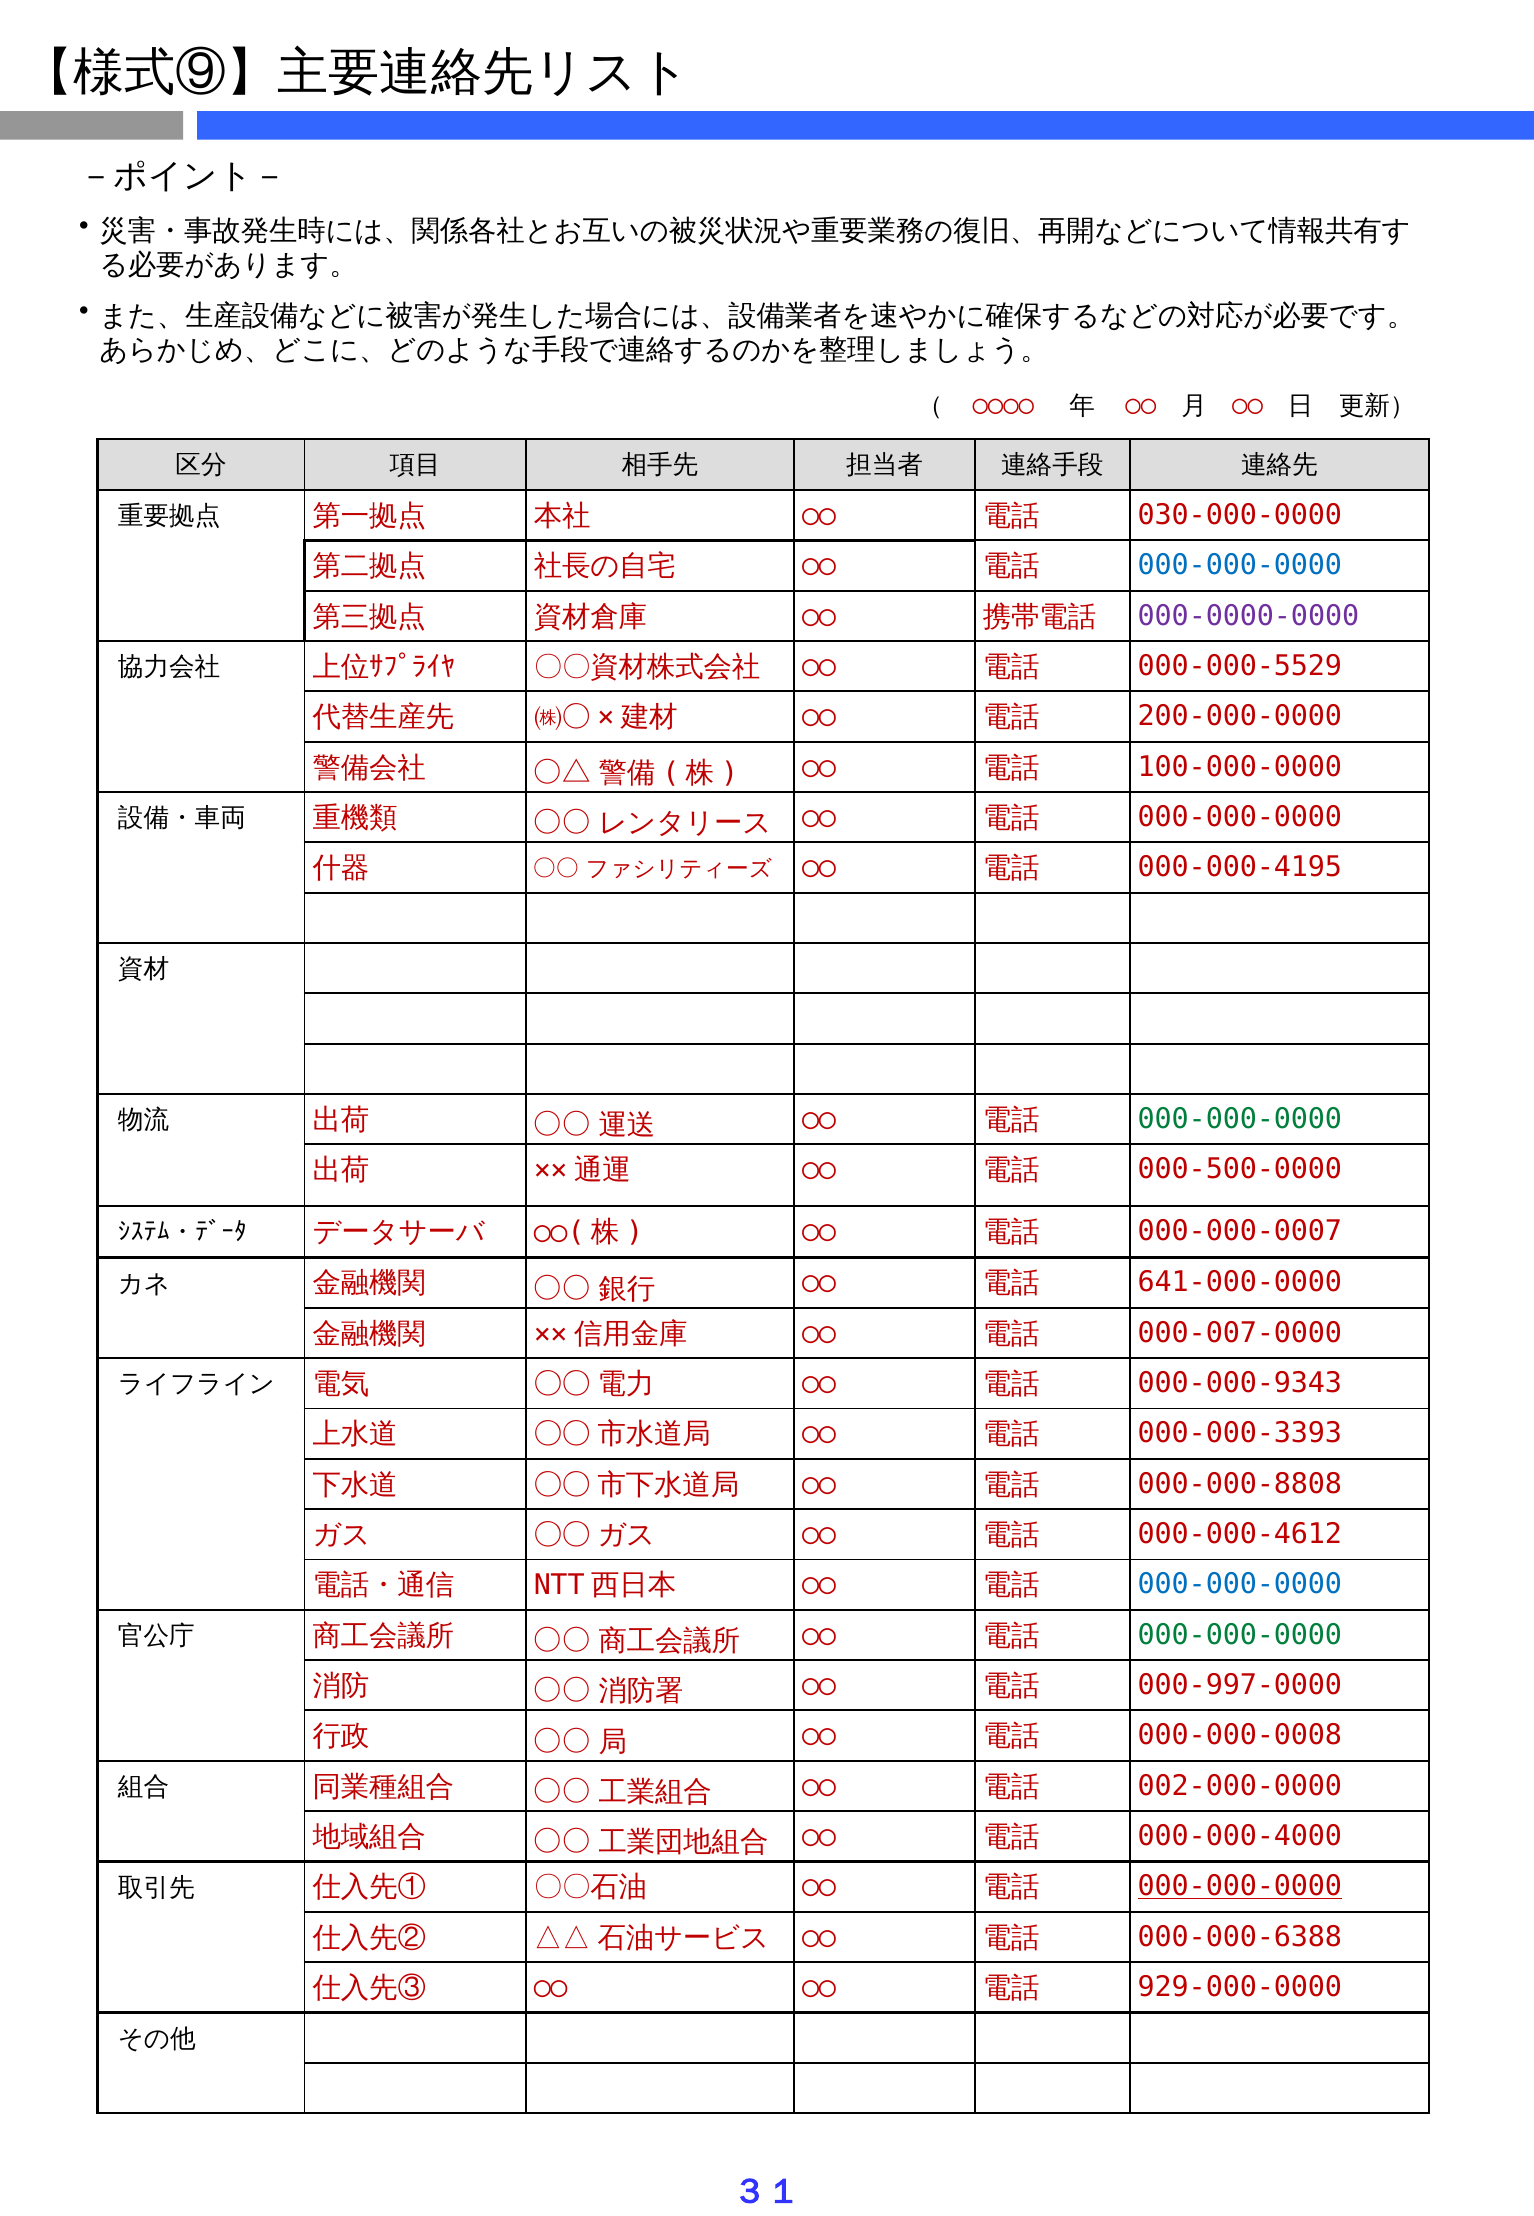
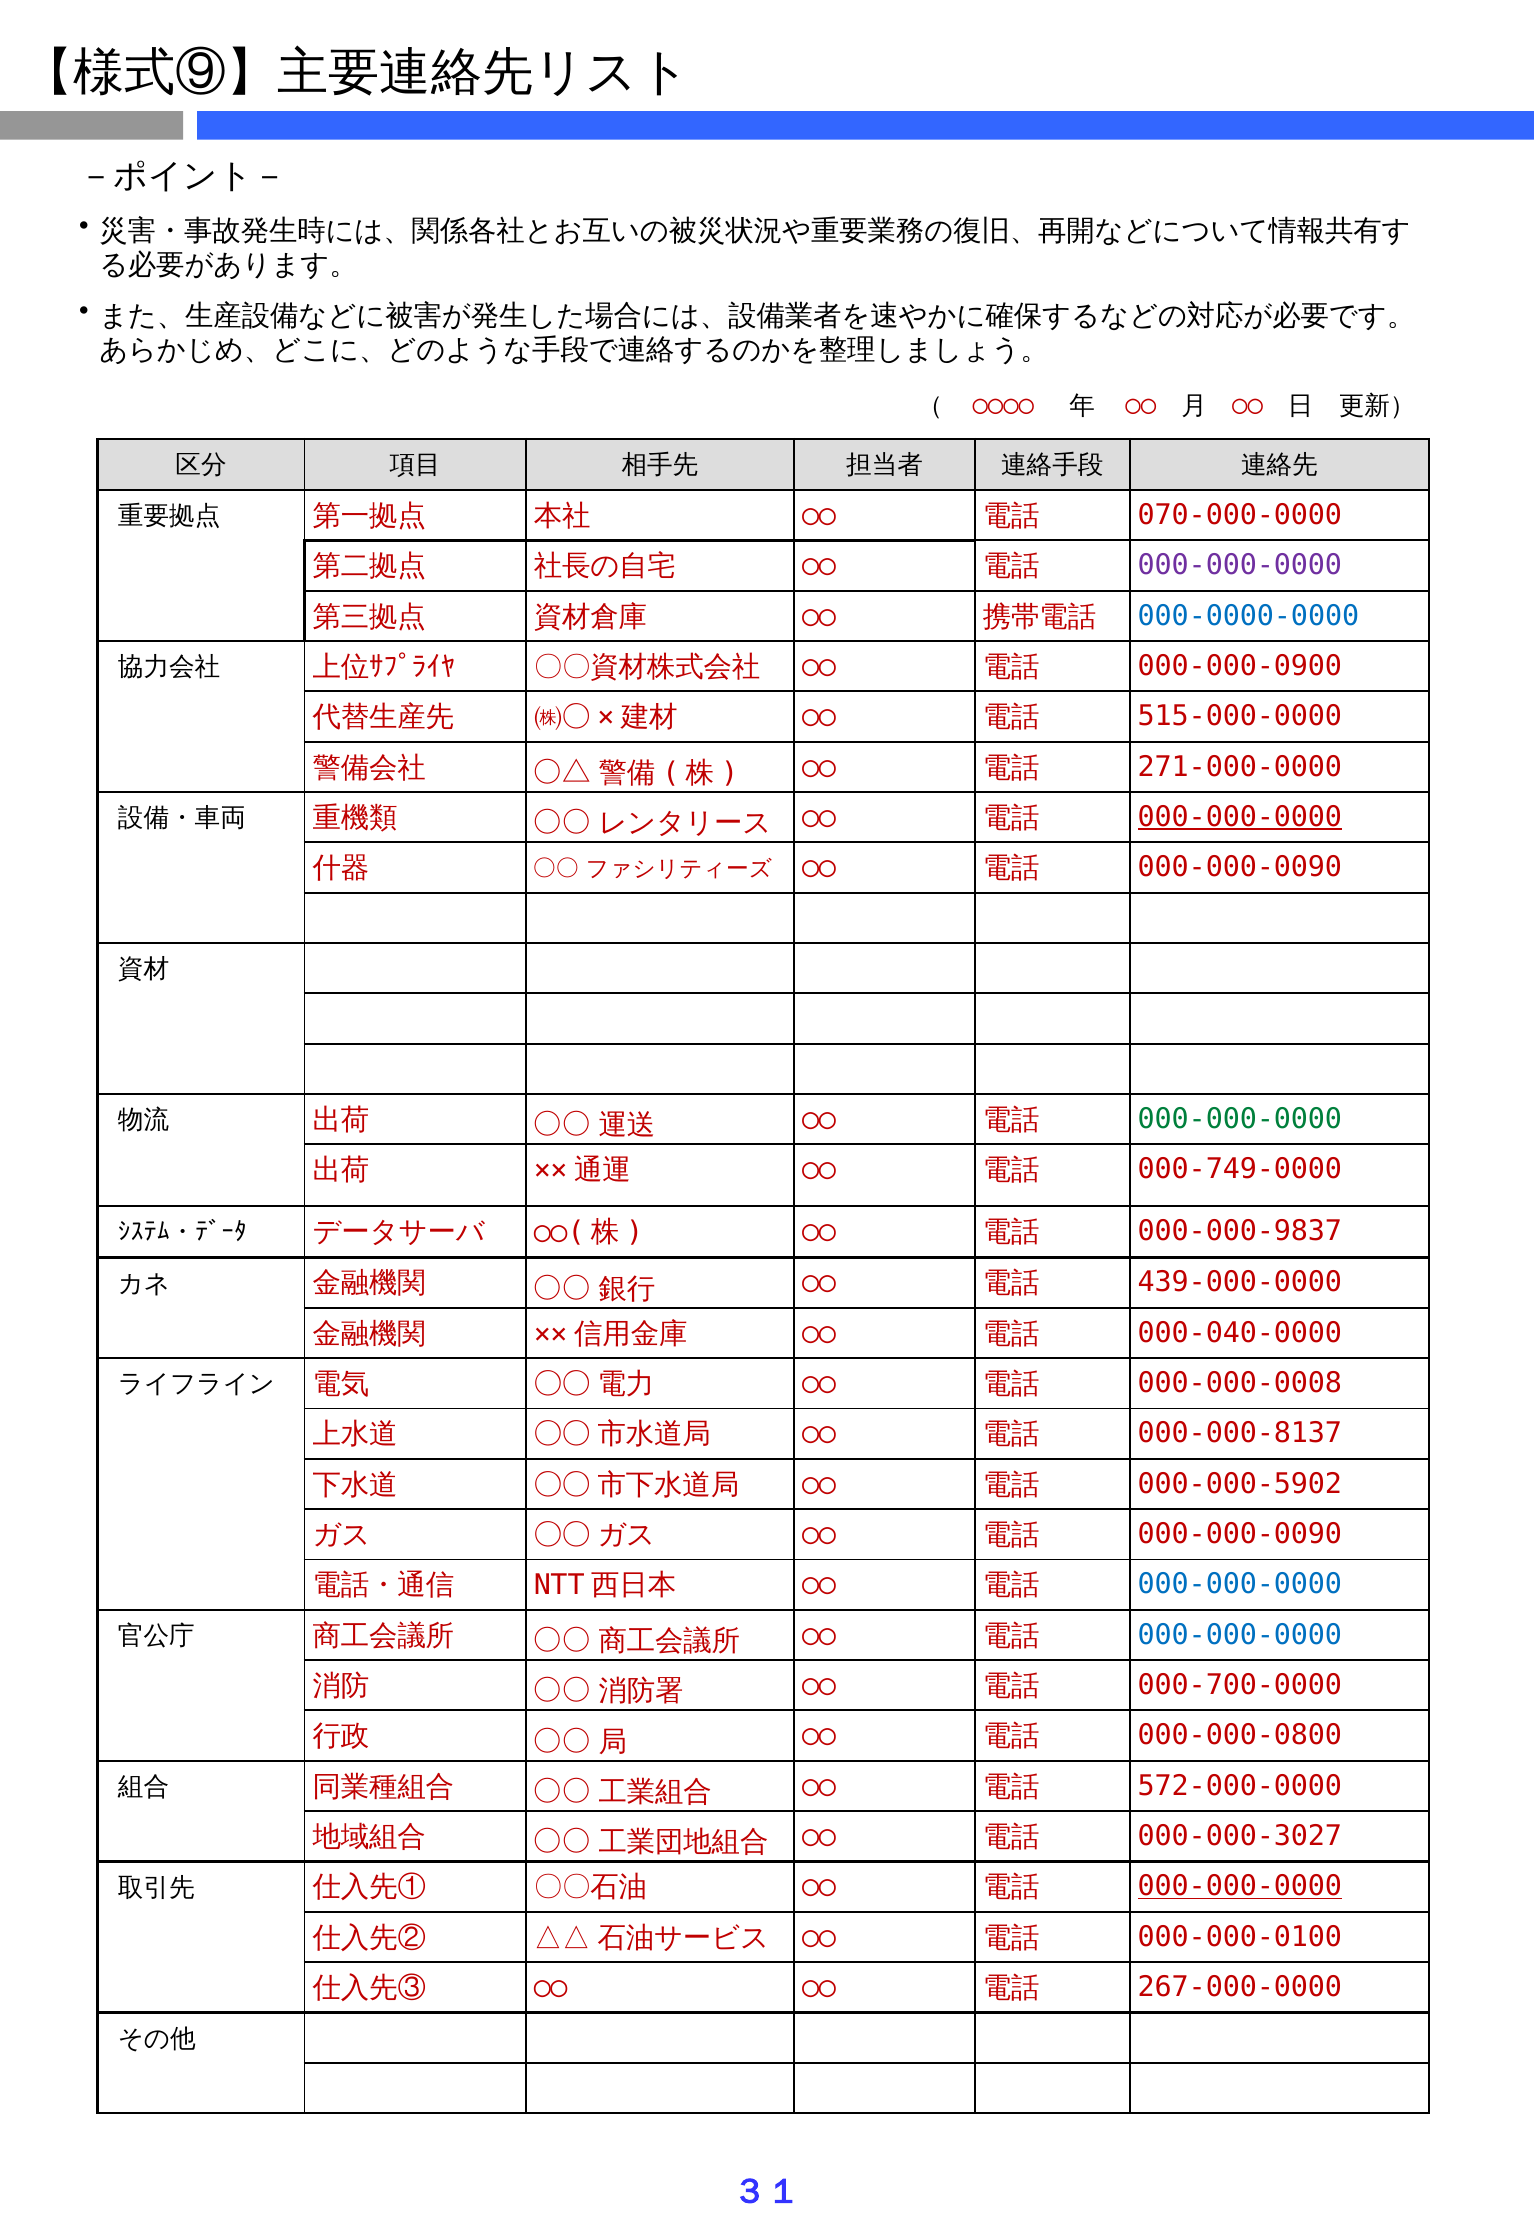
030-000-0000: 030-000-0000 -> 070-000-0000 (1240, 515)
000-000-0000 colour: blue -> purple (1240, 565)
000-0000-0000 colour: purple -> blue (1248, 616)
000-000-5529: 000-000-5529 -> 000-000-0900 (1240, 666)
200-000-0000: 200-000-0000 -> 515-000-0000 (1240, 716)
100-000-0000: 100-000-0000 -> 271-000-0000 (1240, 767)
000-000-0000 underline: none -> present (1240, 817)
000-000-4195: 000-000-4195 -> 000-000-0090 (1240, 867)
000-500-0000: 000-500-0000 -> 000-749-0000 (1240, 1169)
000-000-0007: 000-000-0007 -> 000-000-9837 (1240, 1231)
641-000-0000: 641-000-0000 -> 439-000-0000 (1240, 1282)
000-007-0000: 000-007-0000 -> 000-040-0000 (1240, 1333)
000-000-9343: 000-000-9343 -> 000-000-0008 (1240, 1383)
000-000-3393: 000-000-3393 -> 000-000-8137 (1240, 1433)
000-000-8808: 000-000-8808 -> 000-000-5902 (1240, 1484)
000-000-4612: 000-000-4612 -> 000-000-0090 (1240, 1534)
000-000-0000 colour: green -> blue (1240, 1635)
000-997-0000: 000-997-0000 -> 000-700-0000 (1240, 1685)
000-000-0008: 000-000-0008 -> 000-000-0800 (1240, 1735)
002-000-0000: 002-000-0000 -> 572-000-0000 (1240, 1786)
000-000-4000: 000-000-4000 -> 000-000-3027 (1240, 1836)
000-000-6388: 000-000-6388 -> 000-000-0100 (1240, 1937)
929-000-0000: 929-000-0000 -> 267-000-0000 (1240, 1987)
